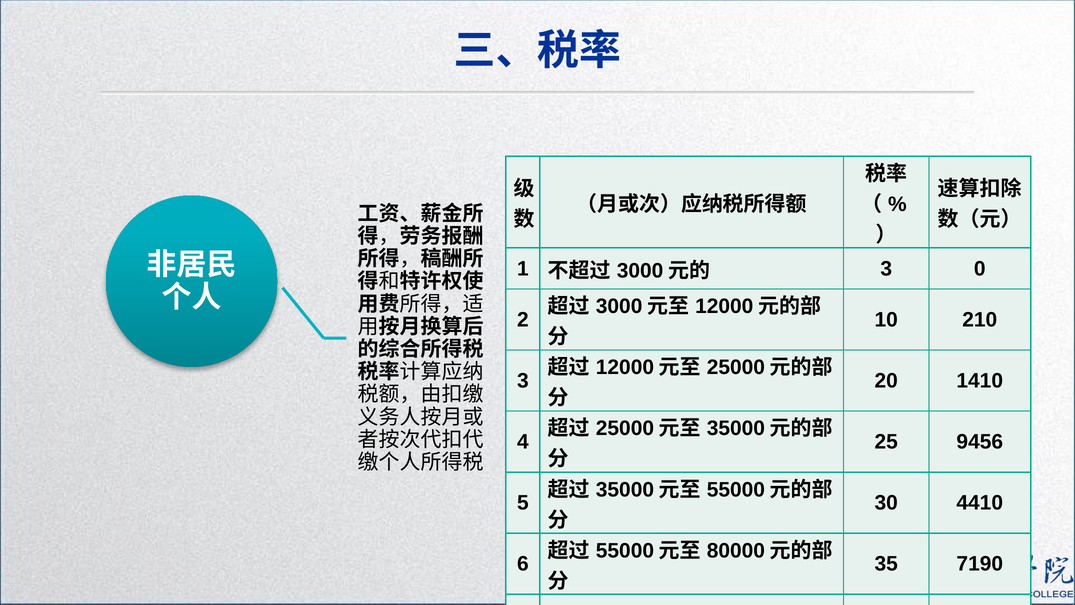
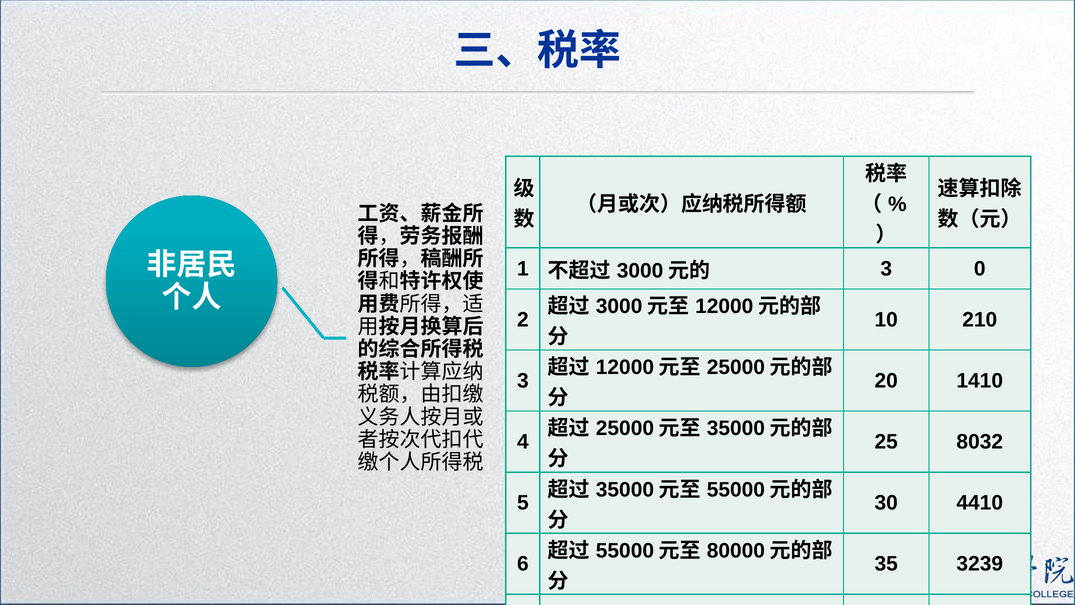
9456: 9456 -> 8032 (980, 442)
7190: 7190 -> 3239 (980, 564)
